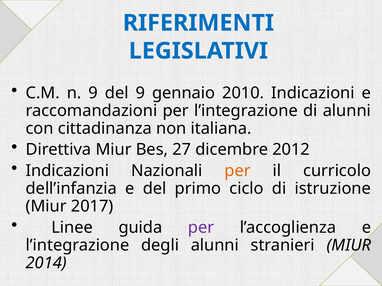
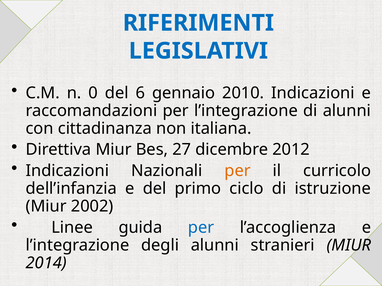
n 9: 9 -> 0 (93, 93)
del 9: 9 -> 6 (140, 93)
2017: 2017 -> 2002 (92, 207)
per colour: purple -> blue (201, 228)
